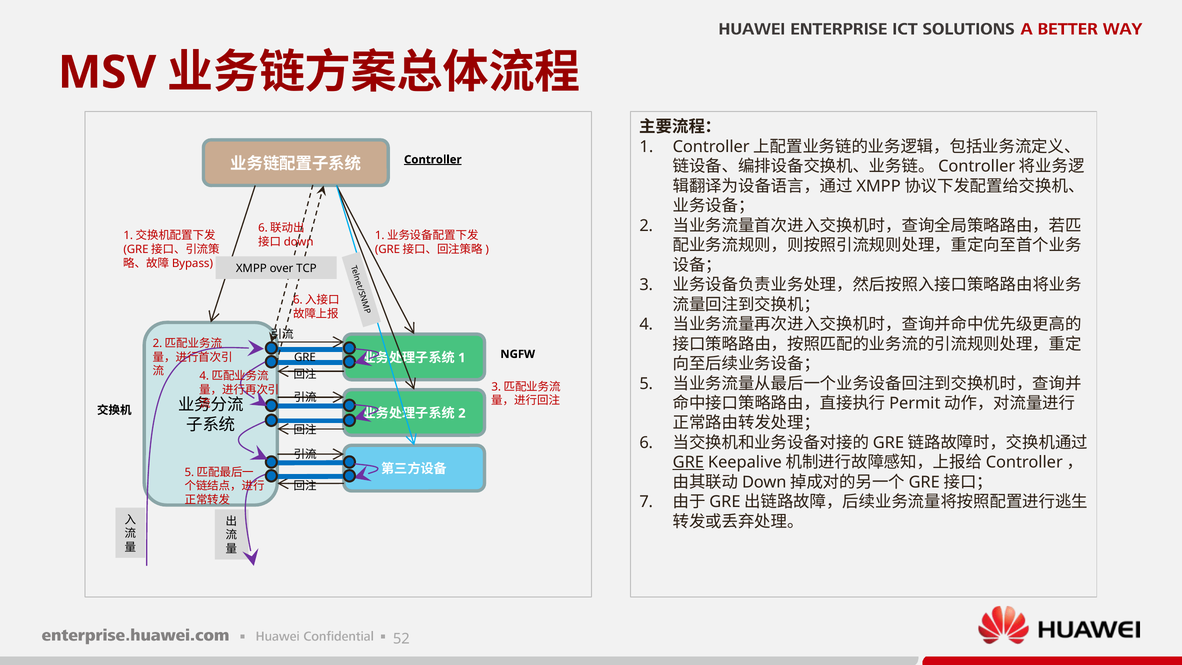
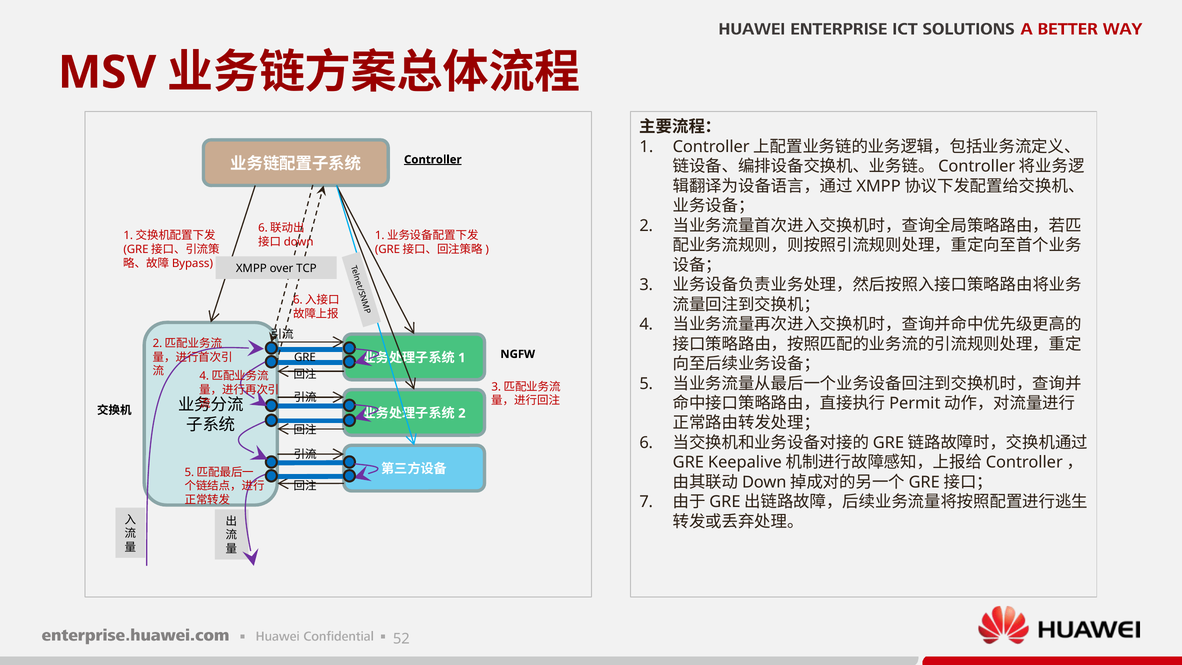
GRE underline: present -> none (688, 462)
